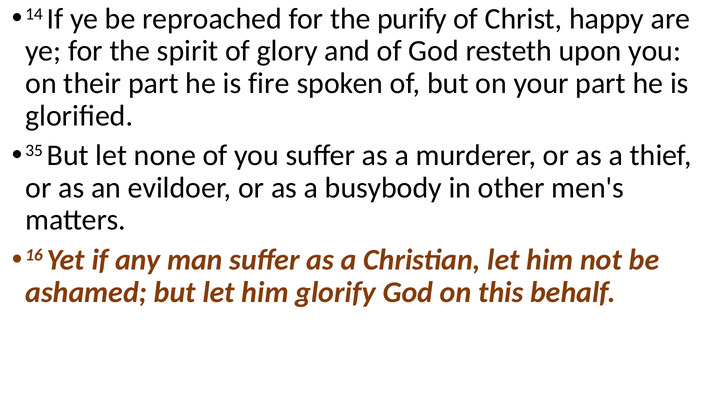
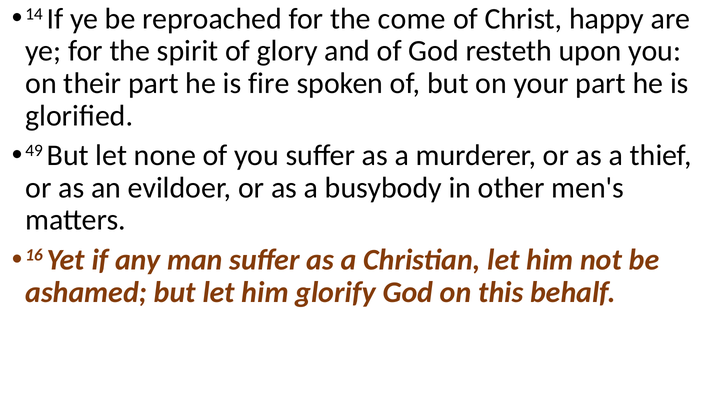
purify: purify -> come (412, 19)
35: 35 -> 49 (34, 151)
